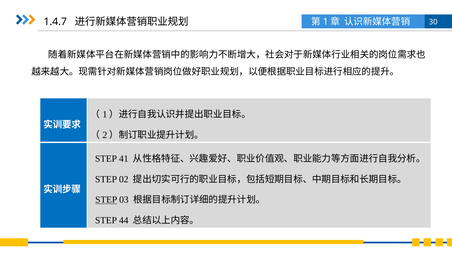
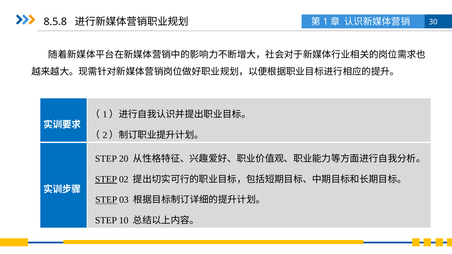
1.4.7: 1.4.7 -> 8.5.8 (55, 22)
41: 41 -> 20 (124, 159)
STEP underline: none -> present (106, 179)
44: 44 -> 10 (124, 221)
